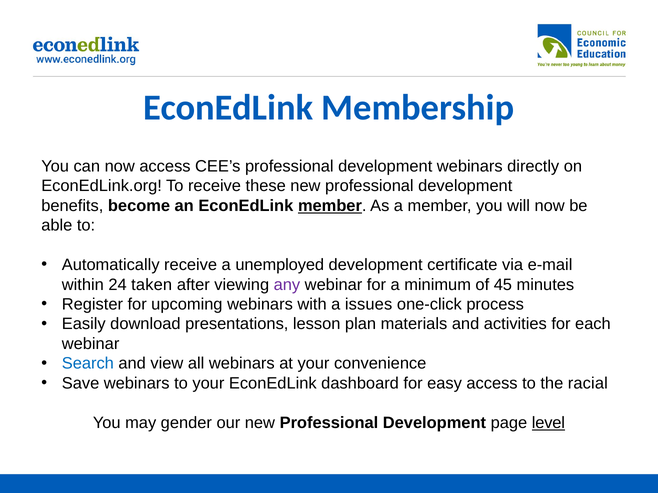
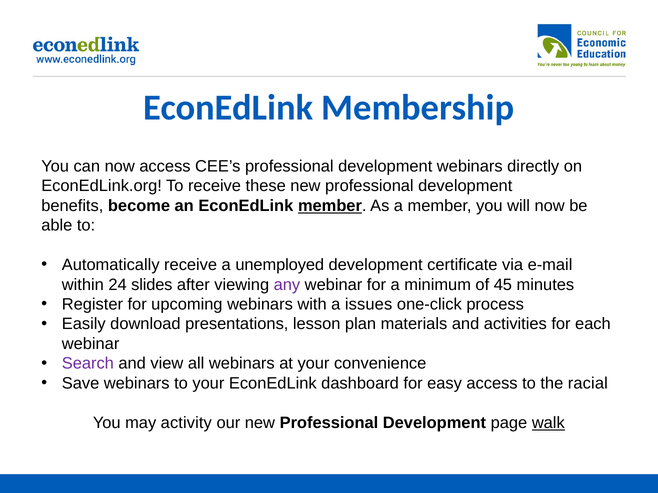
taken: taken -> slides (152, 285)
Search colour: blue -> purple (88, 364)
gender: gender -> activity (186, 423)
level: level -> walk (548, 423)
